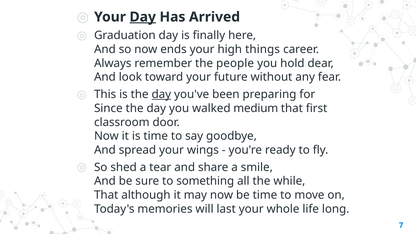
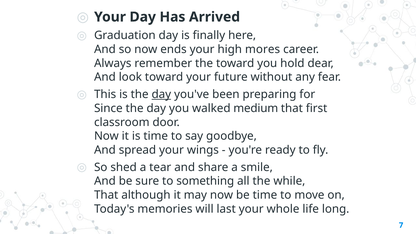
Day underline: present -> none (143, 17)
things: things -> mores (263, 49)
the people: people -> toward (235, 63)
